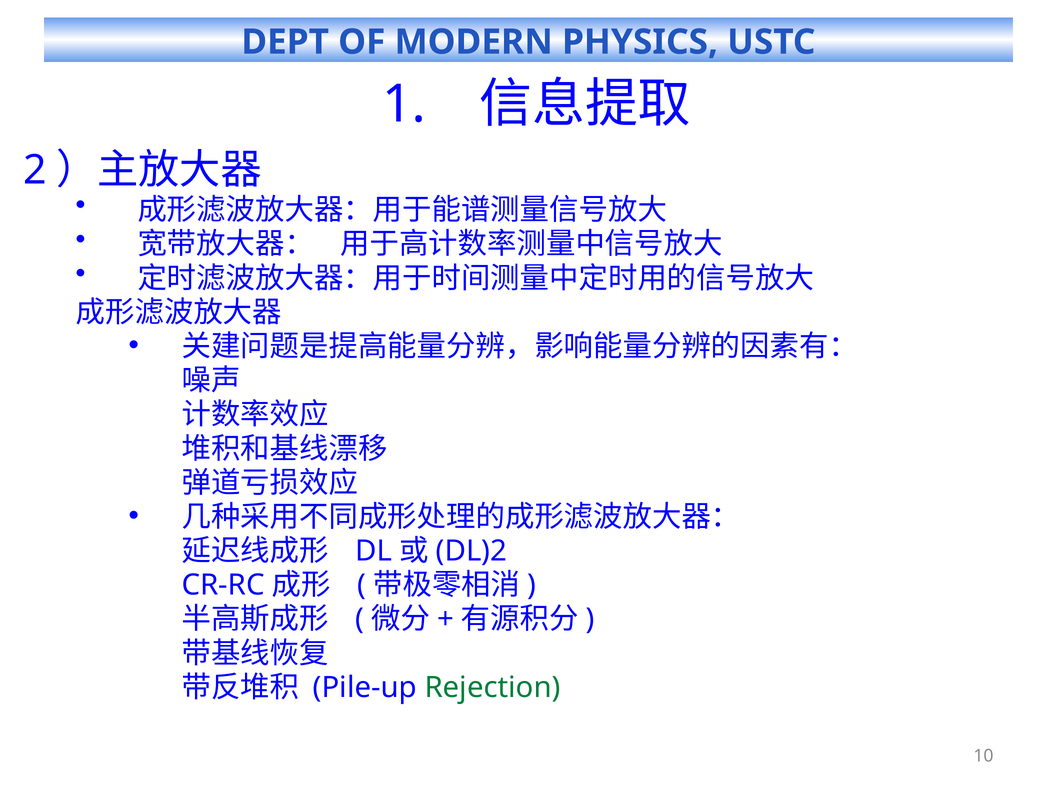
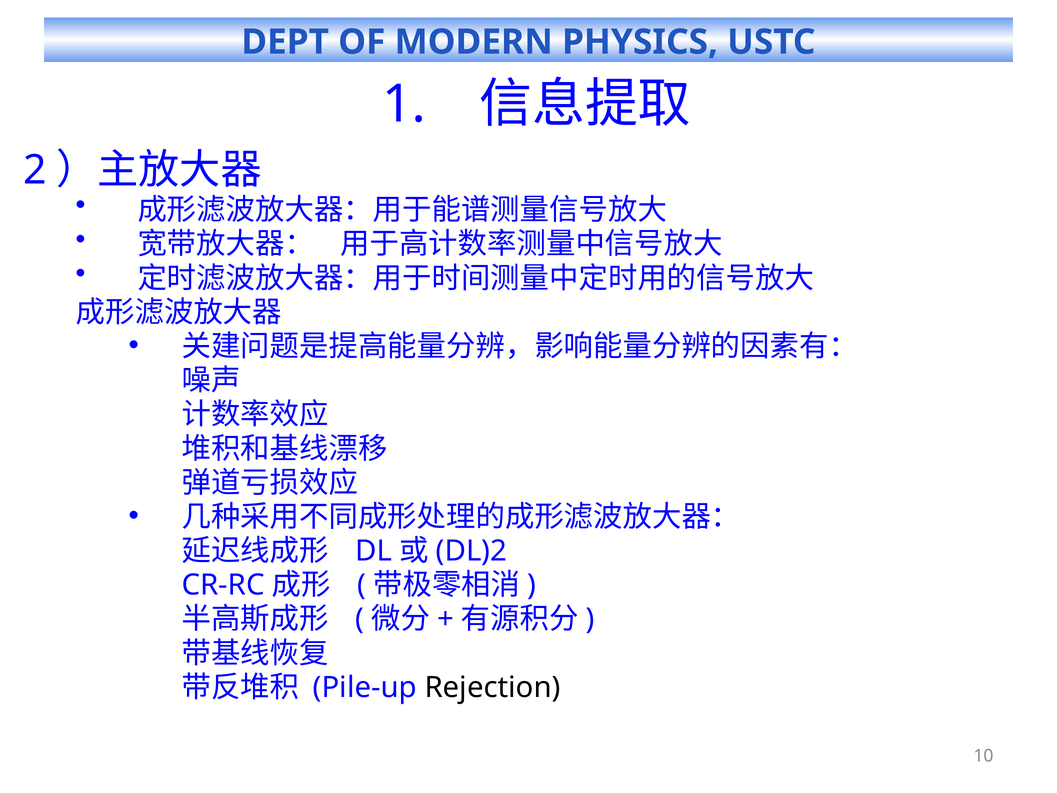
Rejection colour: green -> black (493, 687)
